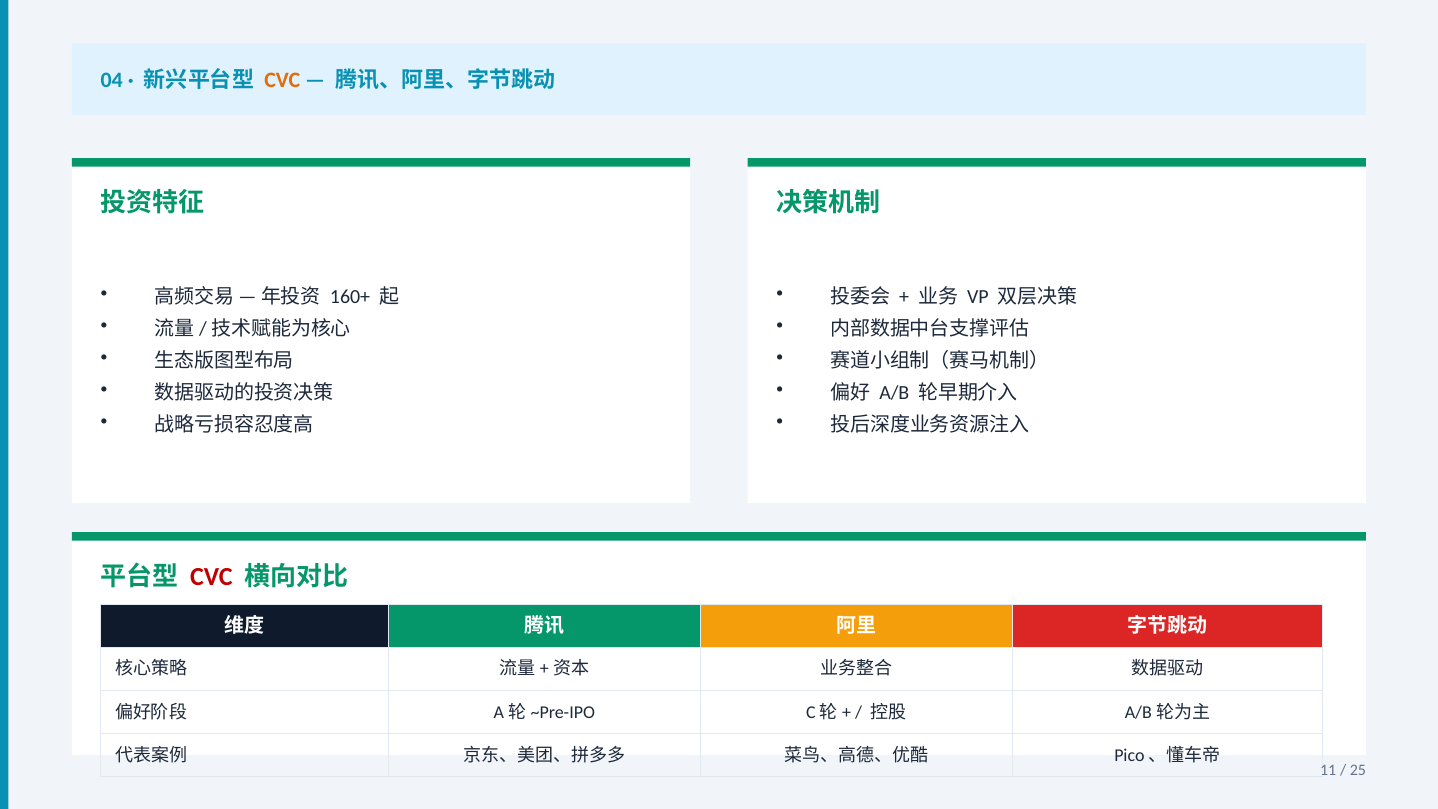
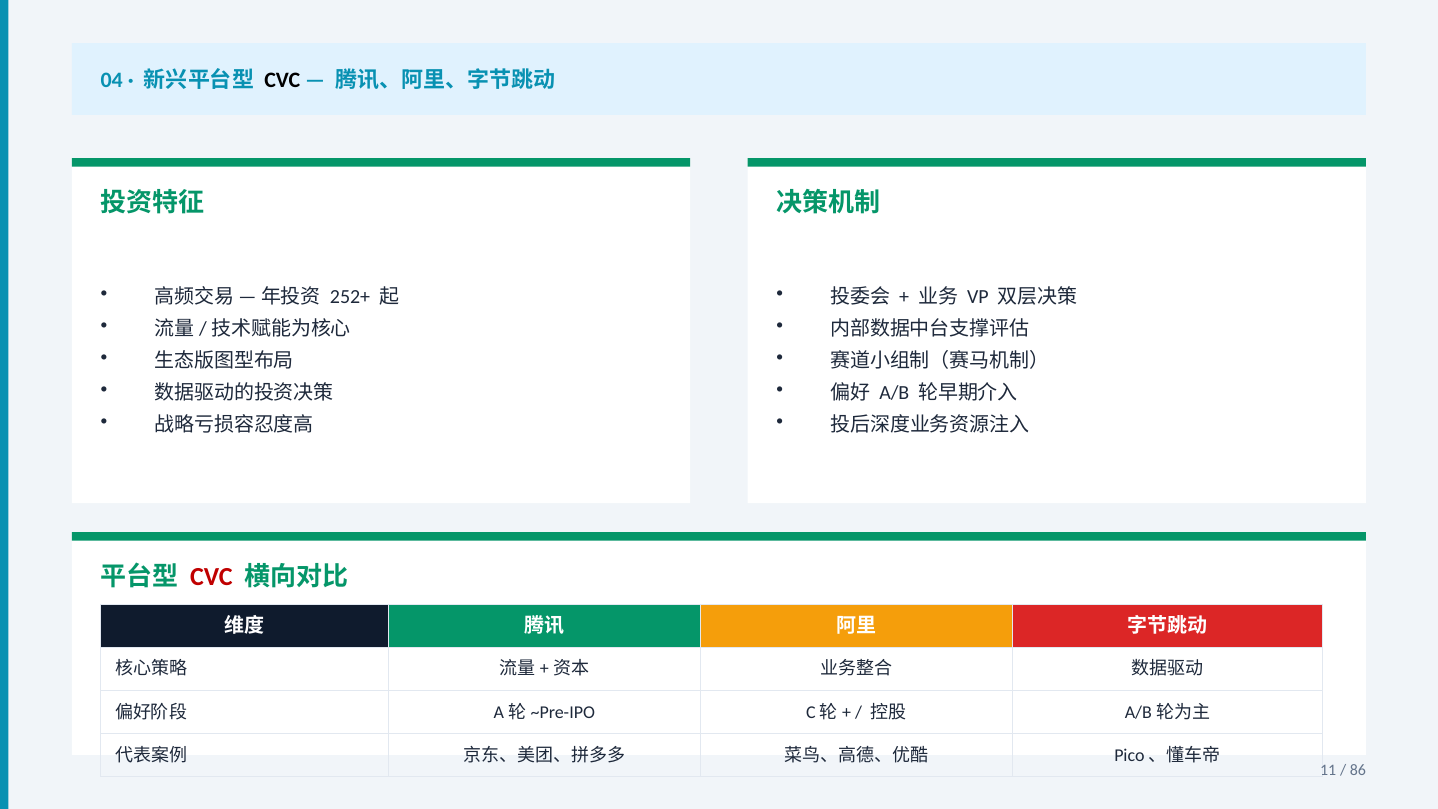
CVC colour: orange -> black (282, 81)
160+: 160+ -> 252+ (350, 297)
25: 25 -> 86 (1358, 770)
